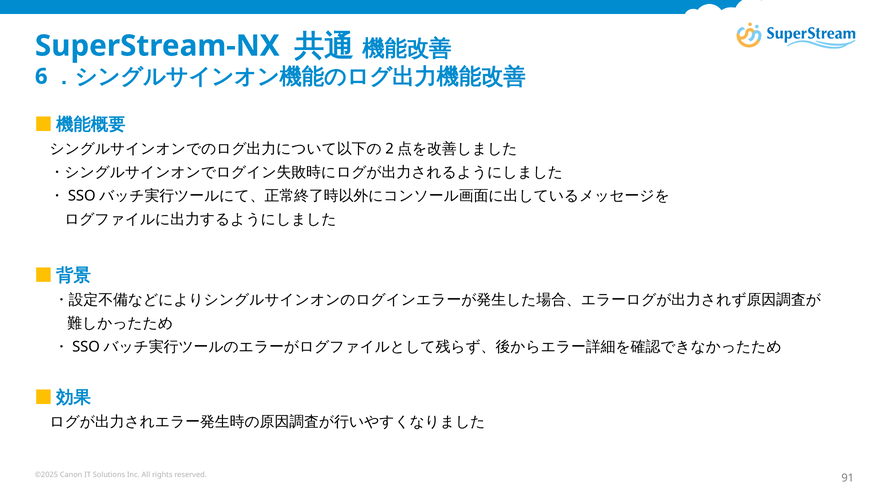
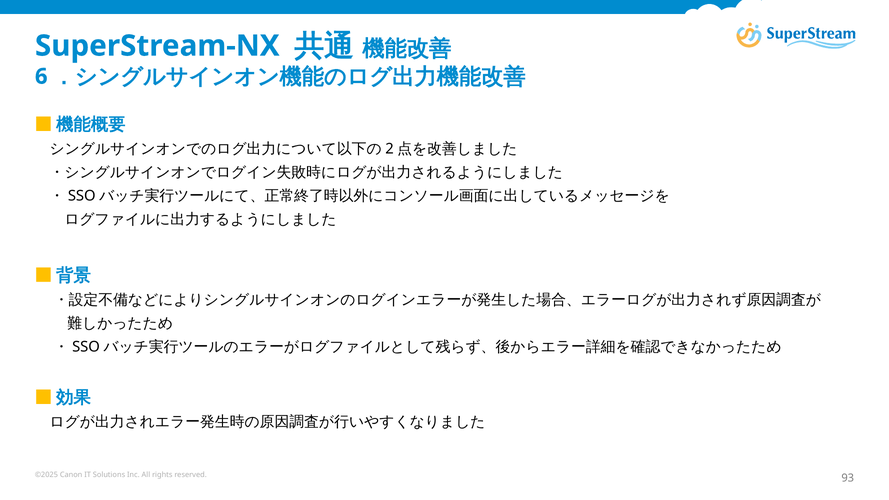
91: 91 -> 93 (848, 478)
